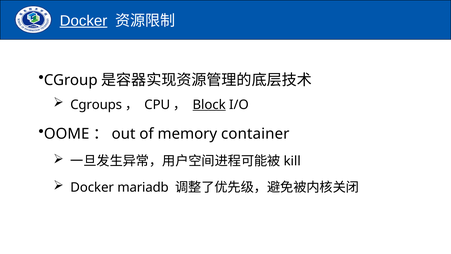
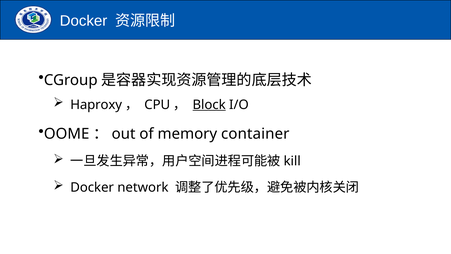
Docker underline: present -> none (84, 21)
Cgroups: Cgroups -> Haproxy (96, 105)
mariadb: mariadb -> network (143, 187)
